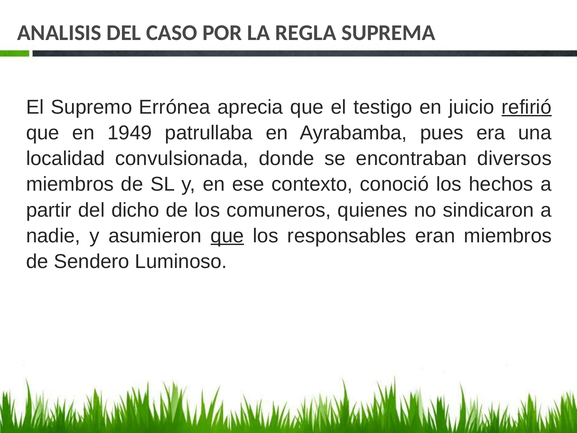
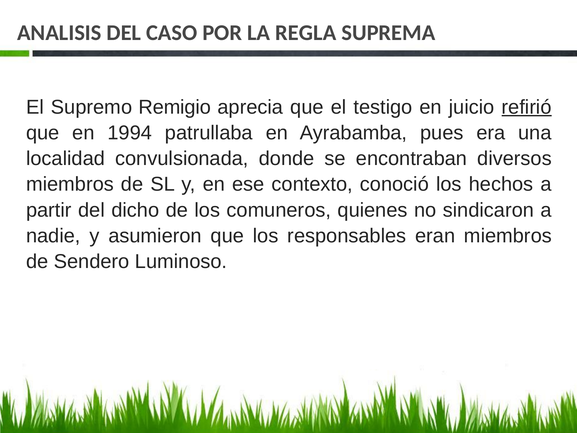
Errónea: Errónea -> Remigio (175, 107)
1949: 1949 -> 1994 (130, 133)
que underline: present -> none (227, 236)
